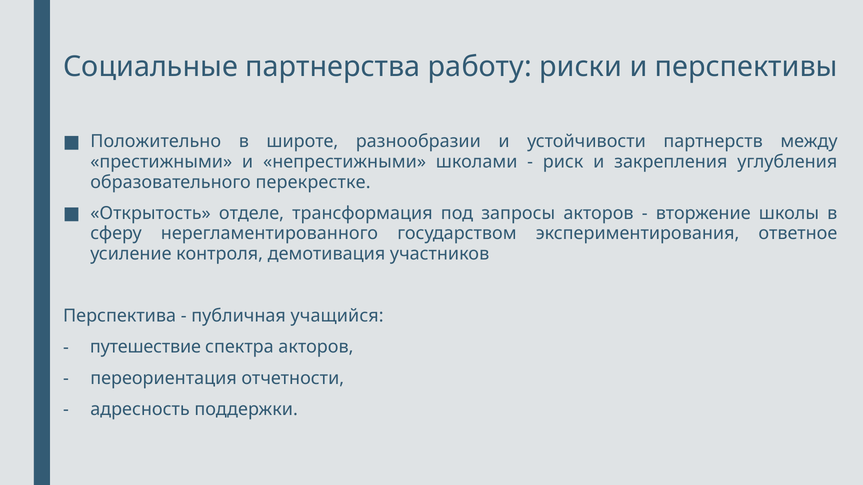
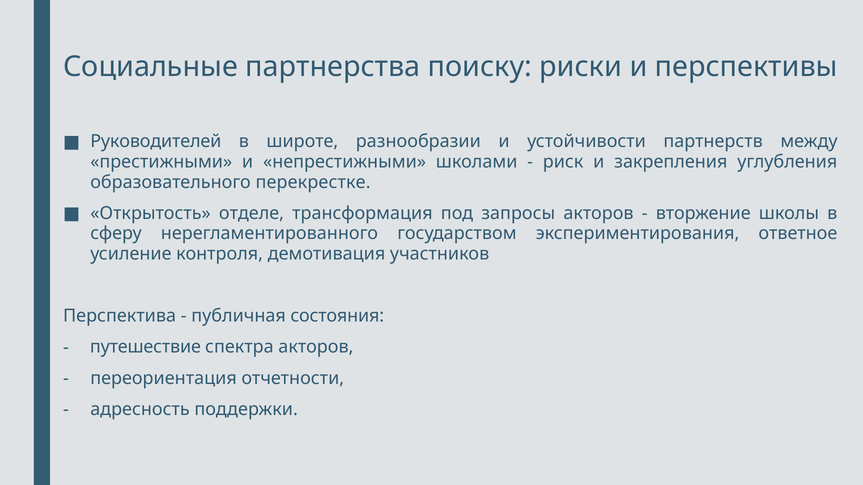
работу: работу -> поиску (480, 67)
Положительно: Положительно -> Руководителей (156, 142)
учащийся: учащийся -> состояния (337, 316)
